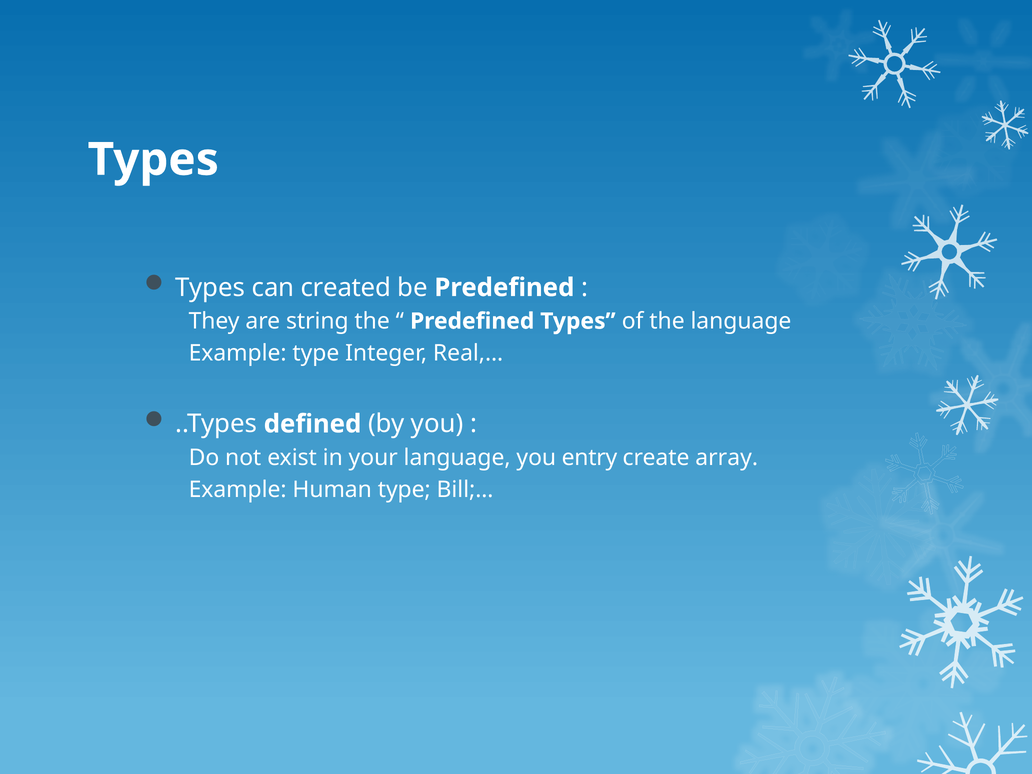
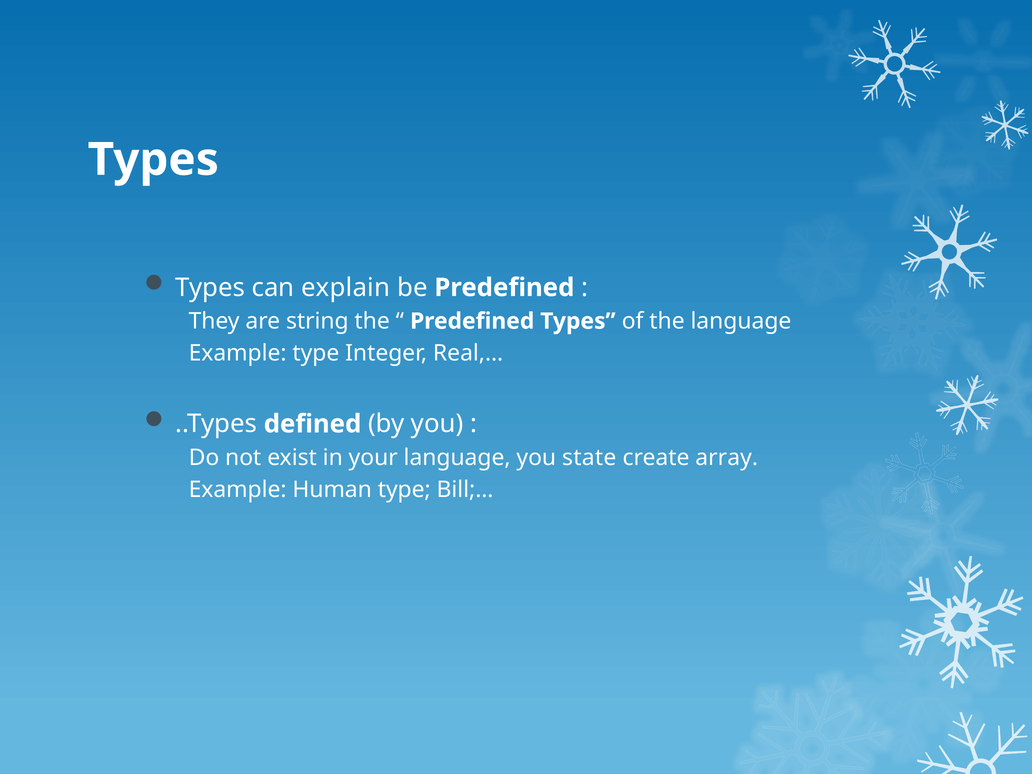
created: created -> explain (346, 288)
entry: entry -> state (589, 458)
